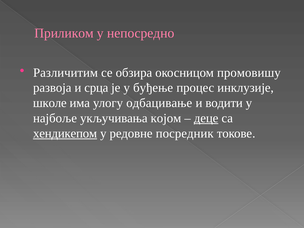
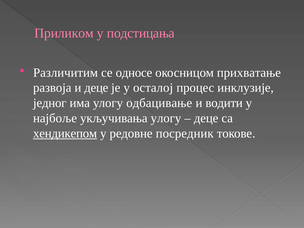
непосредно: непосредно -> подстицања (141, 33)
обзира: обзира -> односе (134, 73)
промовишу: промовишу -> прихватање (249, 73)
и срца: срца -> деце (96, 88)
буђење: буђење -> осталој (153, 88)
школе: школе -> једног (50, 103)
укључивања којом: којом -> улогу (166, 118)
деце underline: present -> none (206, 118)
